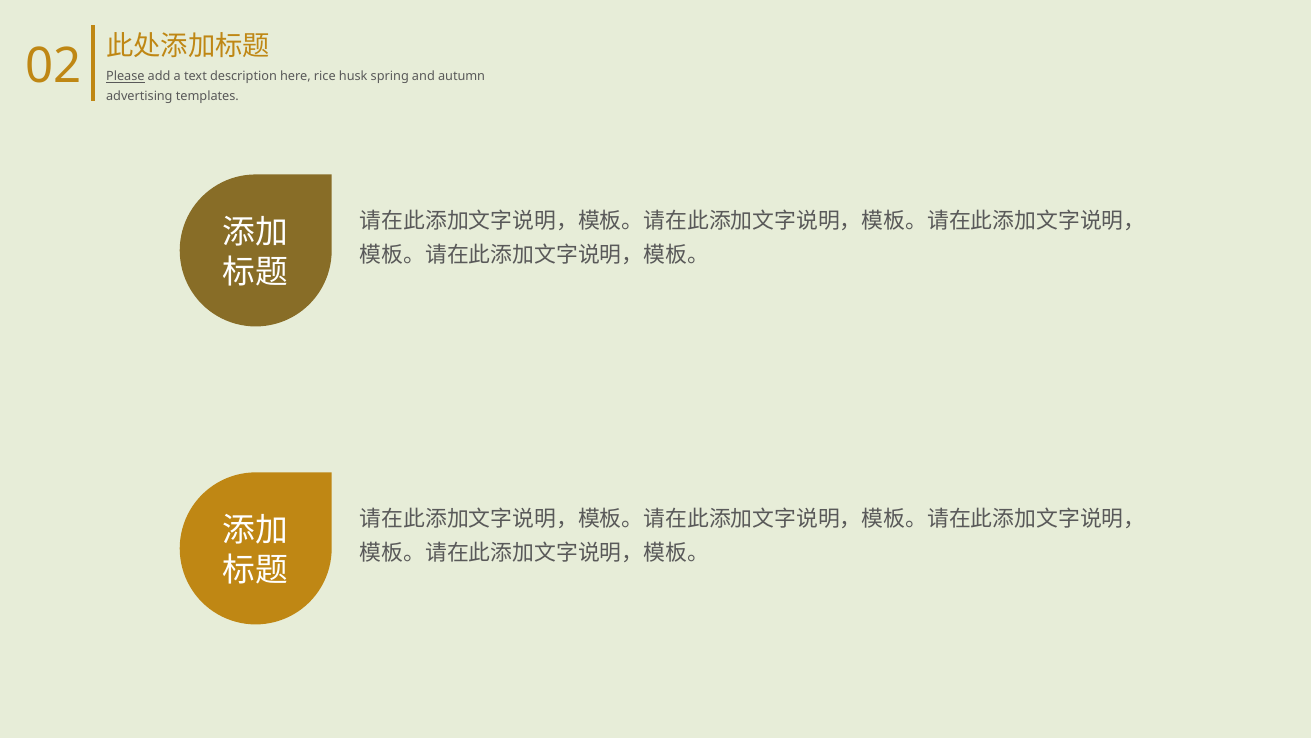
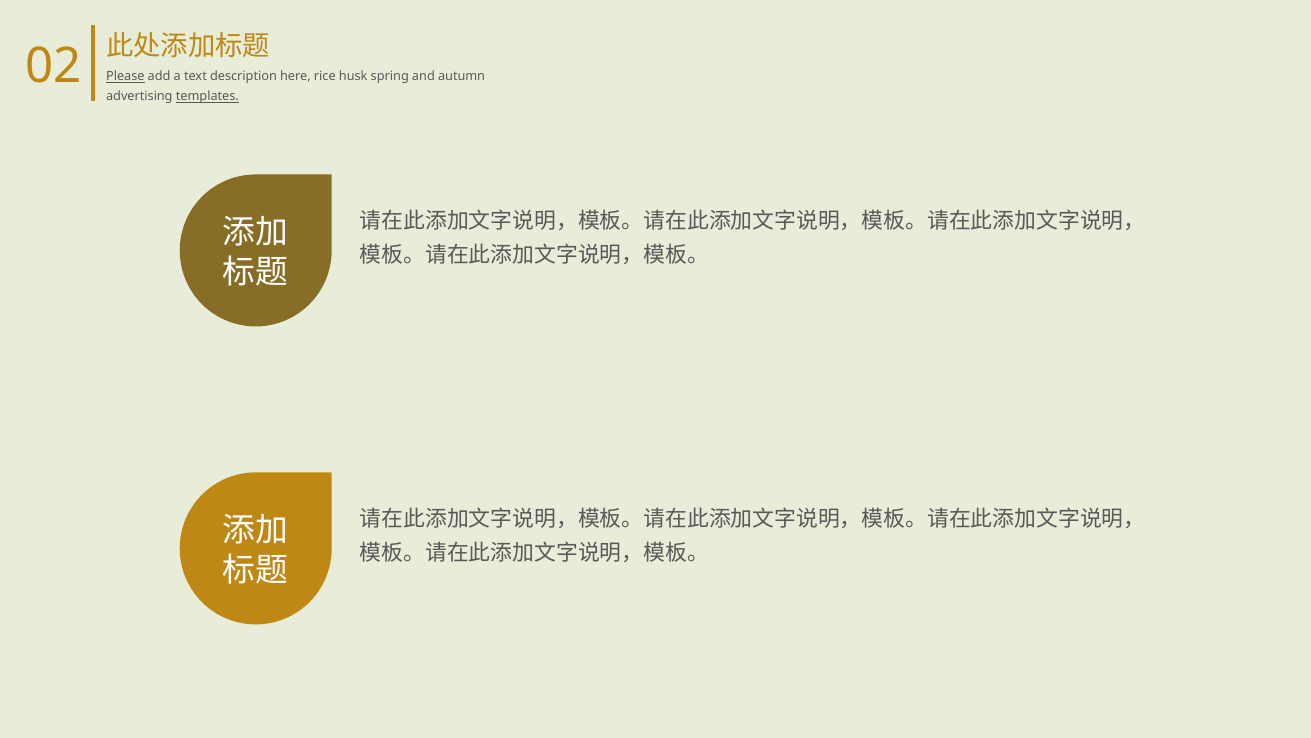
templates underline: none -> present (207, 96)
